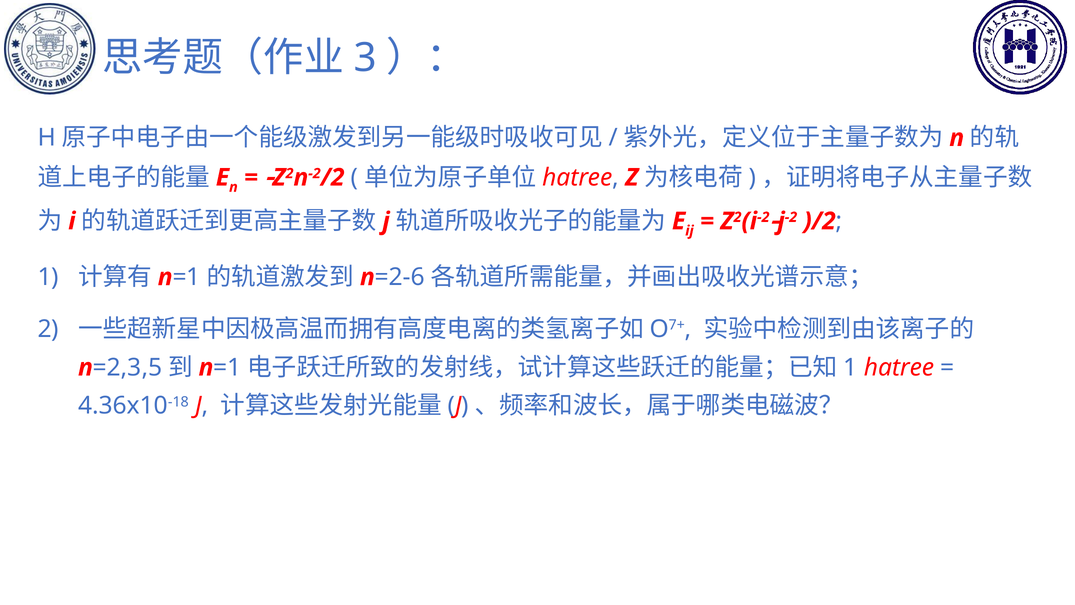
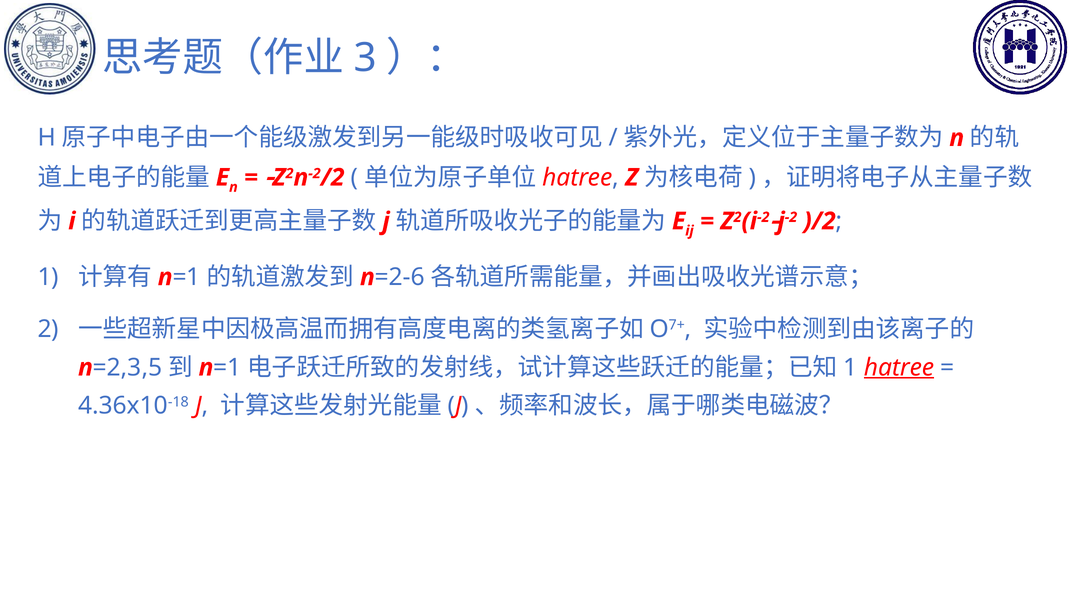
hatree underline: none -> present (899, 367)
